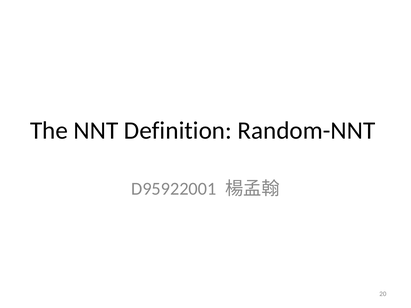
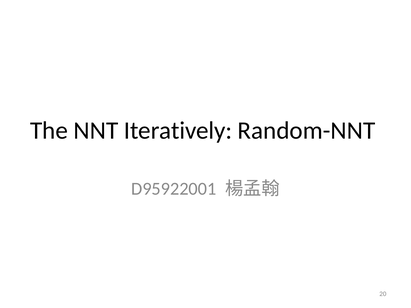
Definition: Definition -> Iteratively (178, 131)
